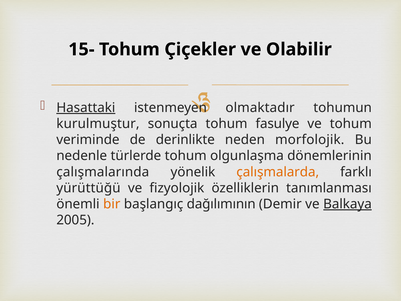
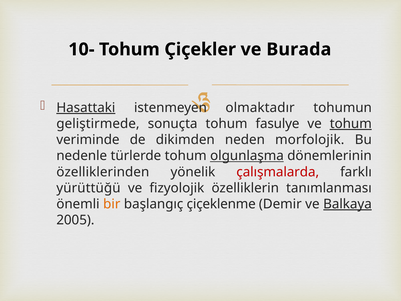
15-: 15- -> 10- (81, 49)
Olabilir: Olabilir -> Burada (299, 49)
kurulmuştur: kurulmuştur -> geliştirmede (98, 124)
tohum underline: none -> present (351, 124)
derinlikte: derinlikte -> dikimden (185, 140)
olgunlaşma underline: none -> present (247, 156)
çalışmalarında: çalışmalarında -> özelliklerinden (103, 172)
çalışmalarda colour: orange -> red (278, 172)
dağılımının: dağılımının -> çiçeklenme (221, 204)
